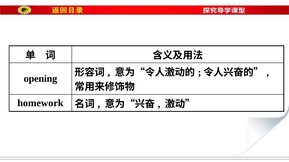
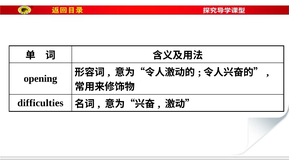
homework: homework -> difficulties (40, 103)
